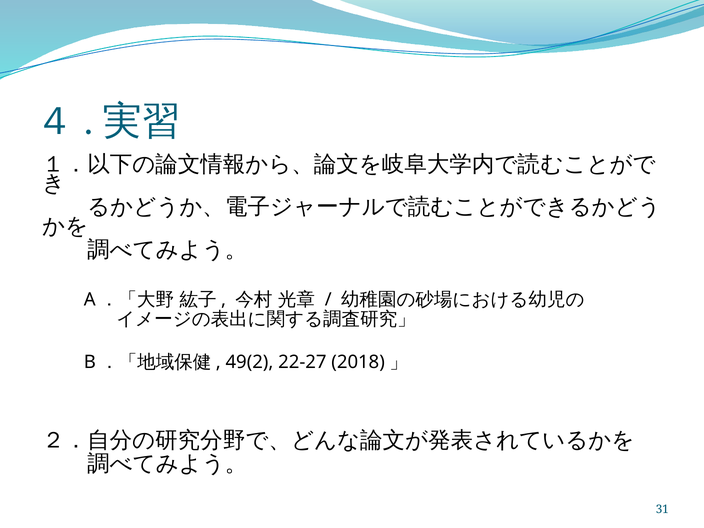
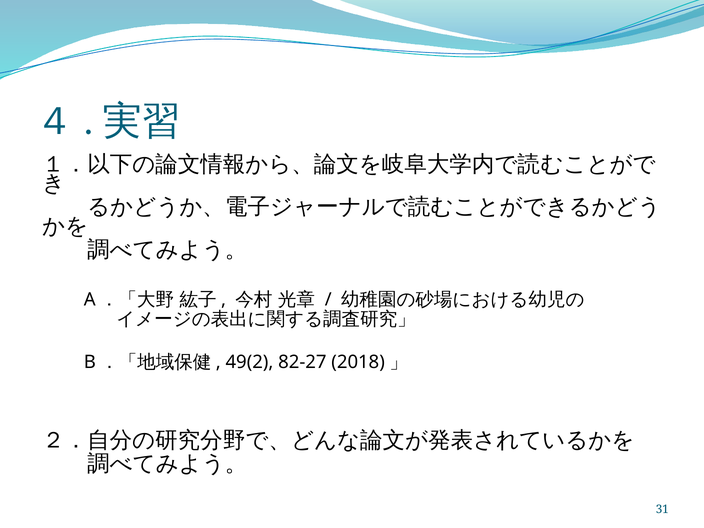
22-27: 22-27 -> 82-27 (302, 362)
